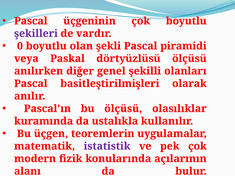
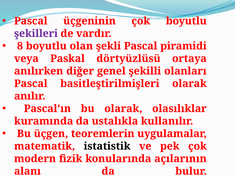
0: 0 -> 8 (20, 46)
dörtyüzlüsü ölçüsü: ölçüsü -> ortaya (189, 59)
bu ölçüsü: ölçüsü -> olarak (123, 109)
istatistik colour: purple -> black (107, 146)
